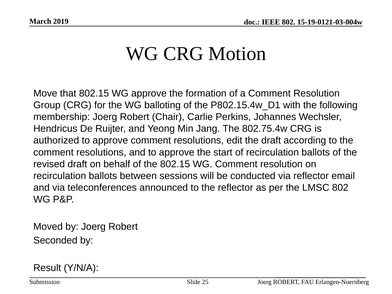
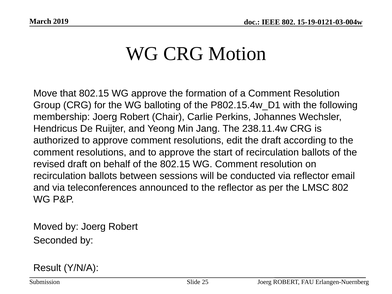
802.75.4w: 802.75.4w -> 238.11.4w (265, 129)
